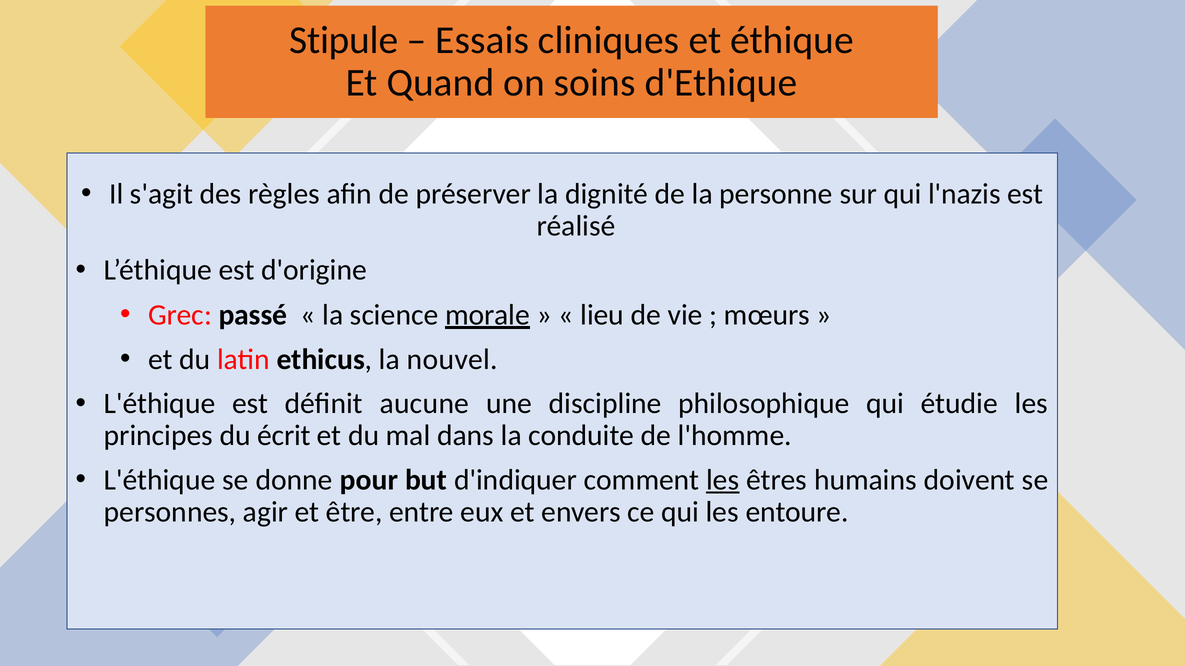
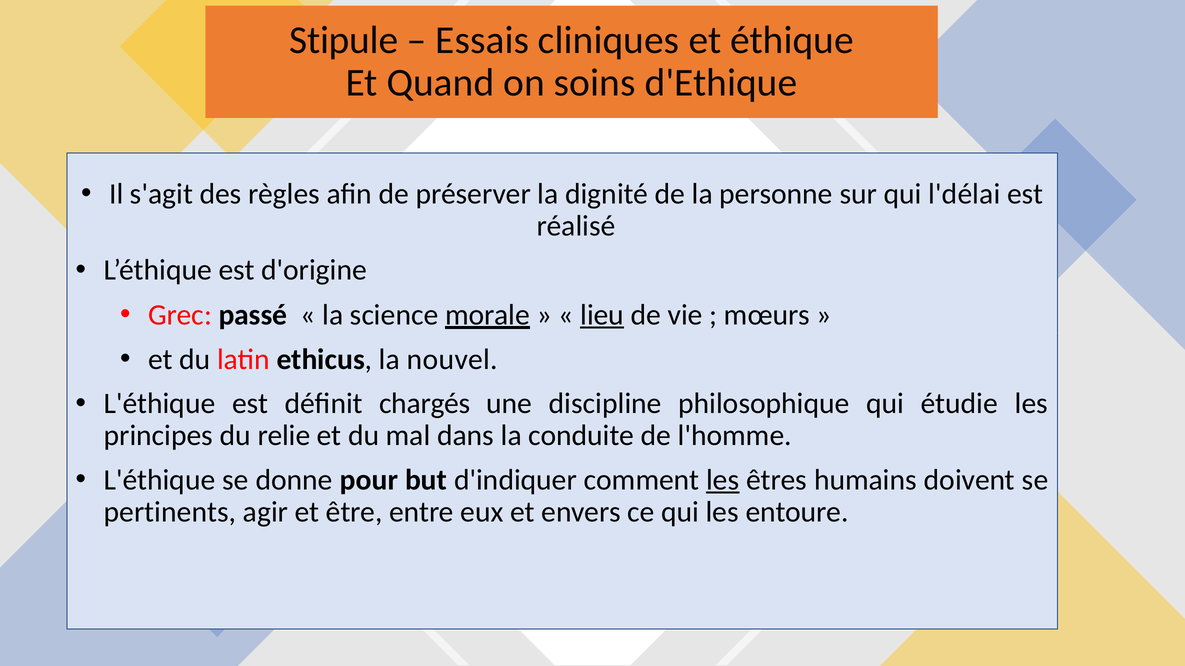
l'nazis: l'nazis -> l'délai (964, 194)
lieu underline: none -> present (602, 315)
aucune: aucune -> chargés (425, 404)
écrit: écrit -> relie (284, 436)
personnes: personnes -> pertinents (170, 512)
